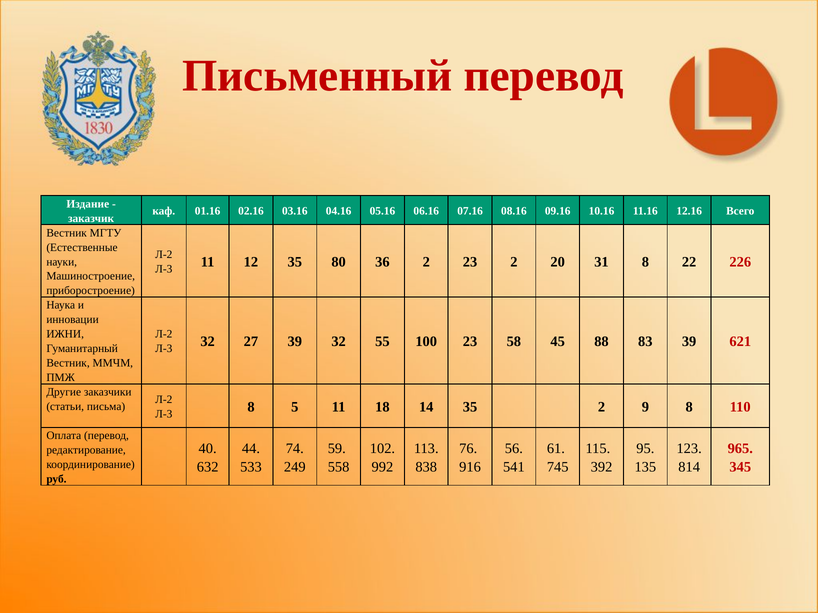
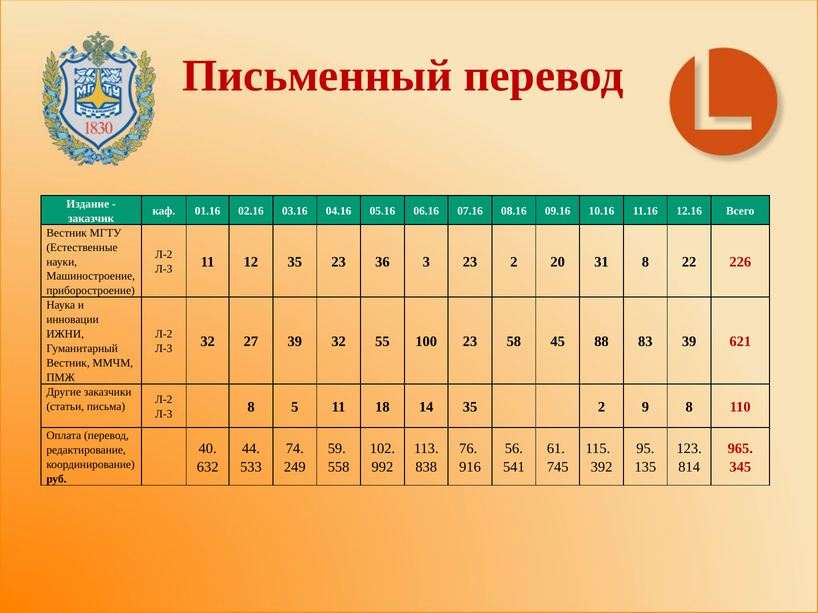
35 80: 80 -> 23 (339, 262)
36 2: 2 -> 3 (426, 262)
